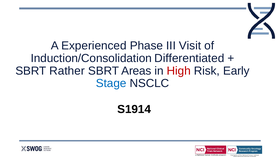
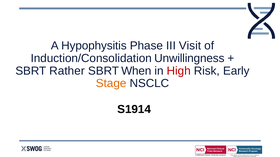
Experienced: Experienced -> Hypophysitis (94, 46)
Differentiated: Differentiated -> Unwillingness (189, 58)
Areas: Areas -> When (136, 71)
Stage colour: blue -> orange (111, 84)
